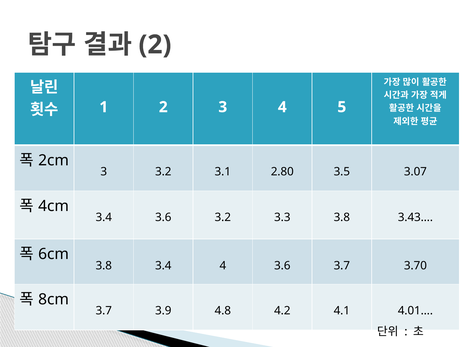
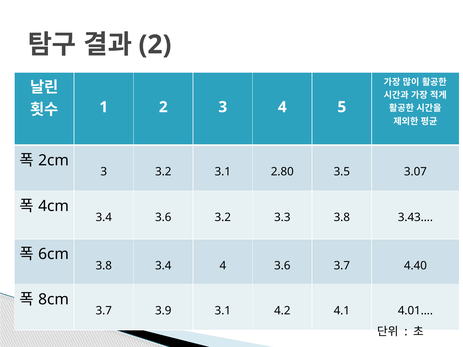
3.70: 3.70 -> 4.40 (415, 266)
3.9 4.8: 4.8 -> 3.1 (223, 311)
